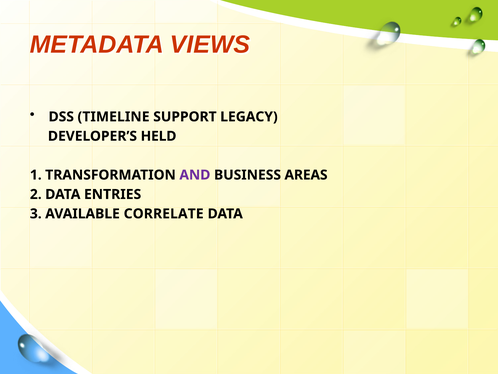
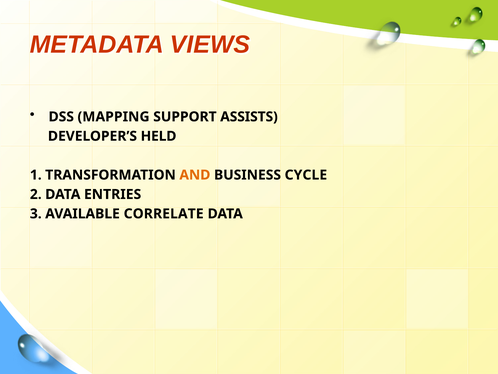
TIMELINE: TIMELINE -> MAPPING (114, 117)
LEGACY: LEGACY -> ASSISTS (249, 117)
AND colour: purple -> orange (195, 175)
AREAS: AREAS -> CYCLE (306, 175)
